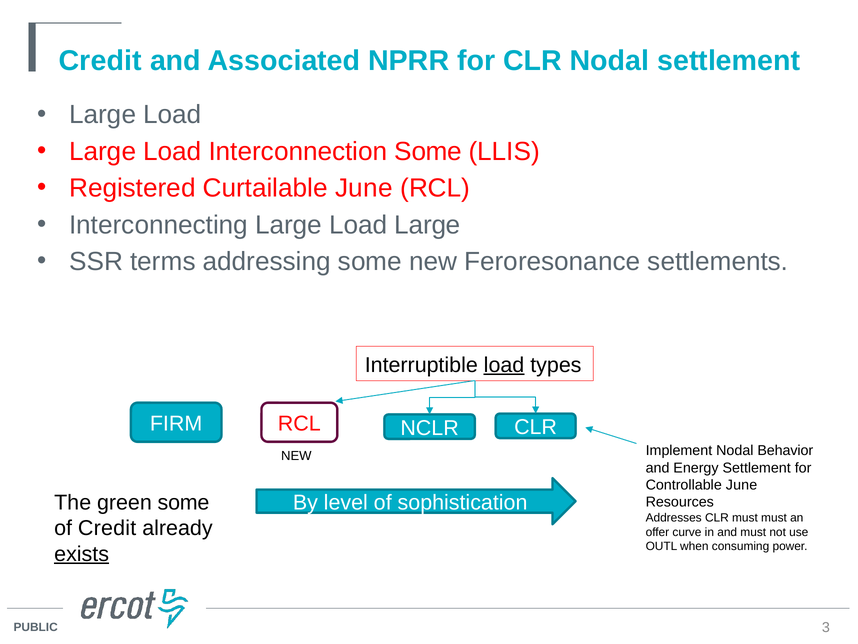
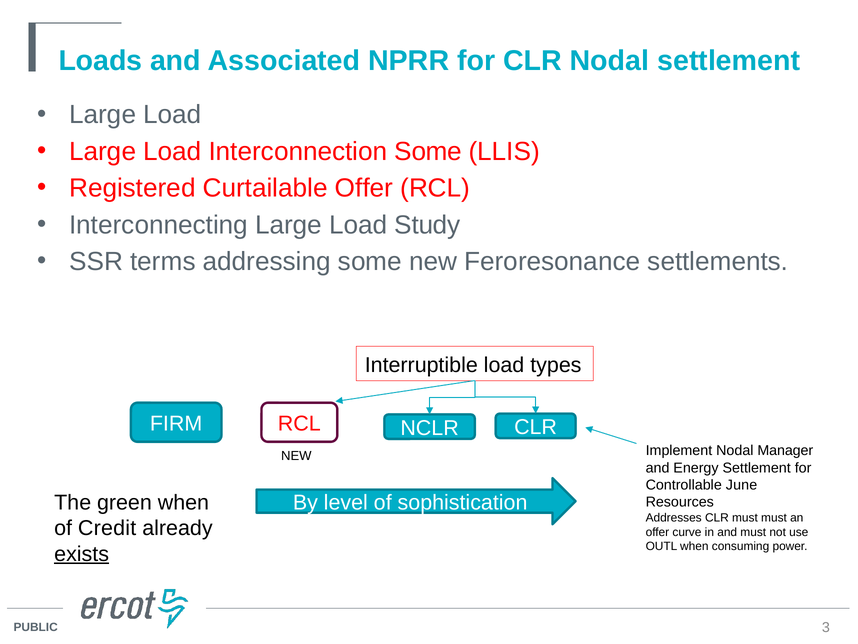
Credit: Credit -> Loads (100, 61)
Curtailable June: June -> Offer (364, 188)
Load Large: Large -> Study (427, 225)
load underline: present -> none (504, 365)
Behavior: Behavior -> Manager (785, 450)
green some: some -> when (183, 502)
